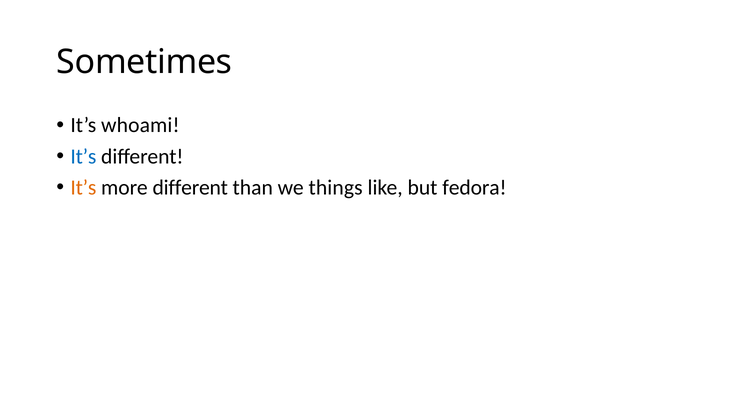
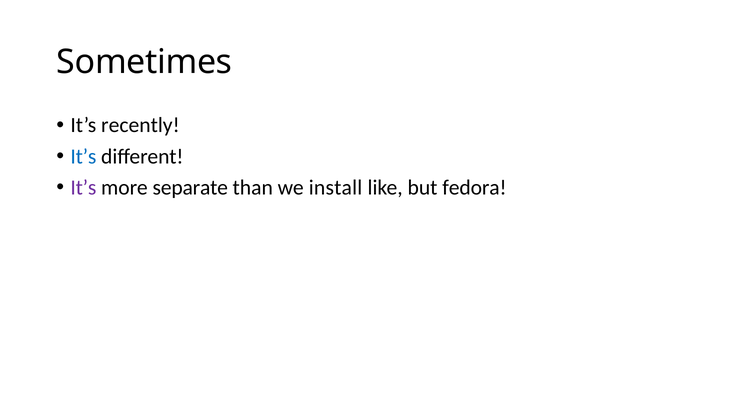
whoami: whoami -> recently (140, 125)
It’s colour: orange -> purple (83, 187)
more different: different -> separate (190, 187)
things: things -> install (336, 187)
